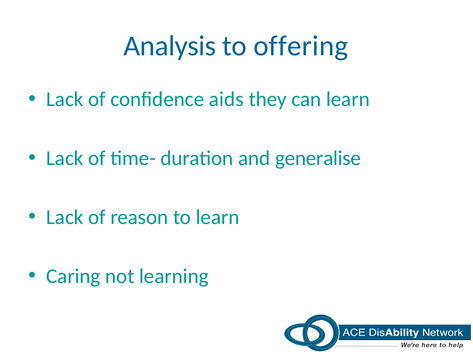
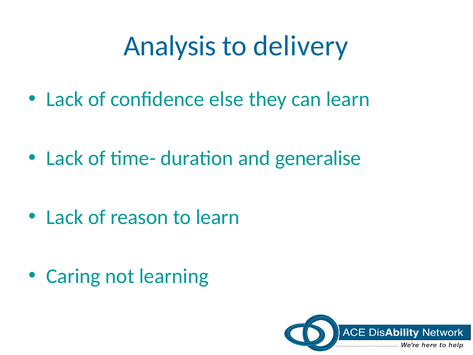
offering: offering -> delivery (301, 46)
aids: aids -> else (226, 99)
